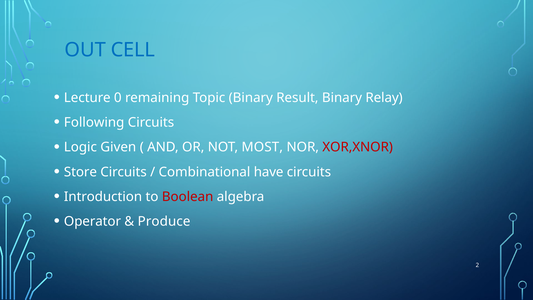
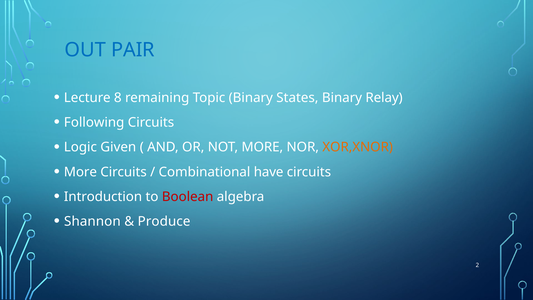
CELL: CELL -> PAIR (133, 50)
0: 0 -> 8 (118, 98)
Result: Result -> States (297, 98)
NOT MOST: MOST -> MORE (262, 147)
XOR,XNOR colour: red -> orange (358, 147)
Store: Store -> More (80, 172)
Operator: Operator -> Shannon (92, 221)
